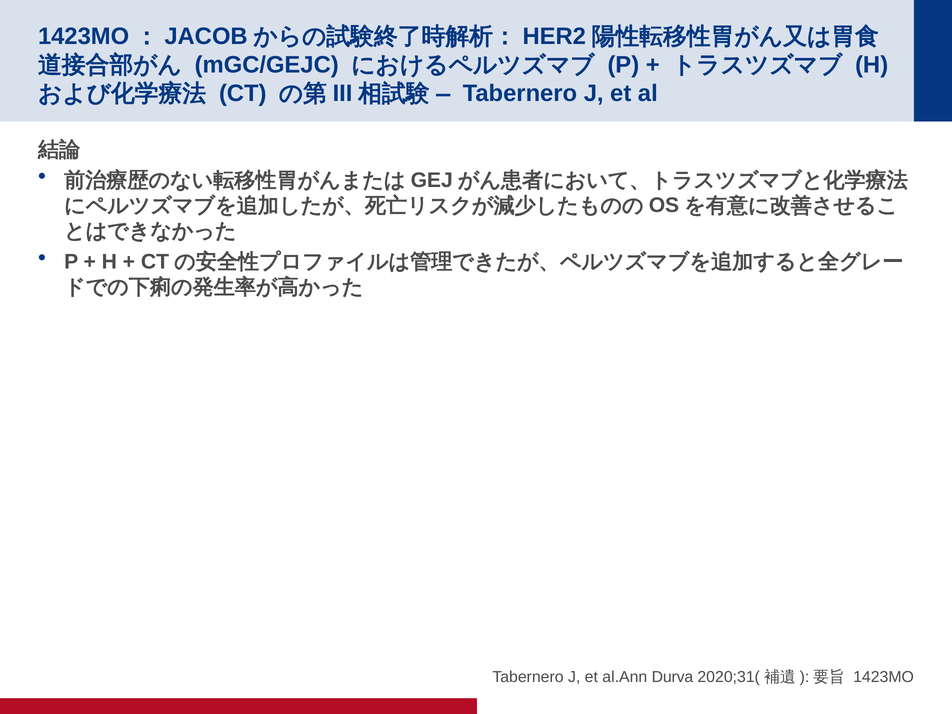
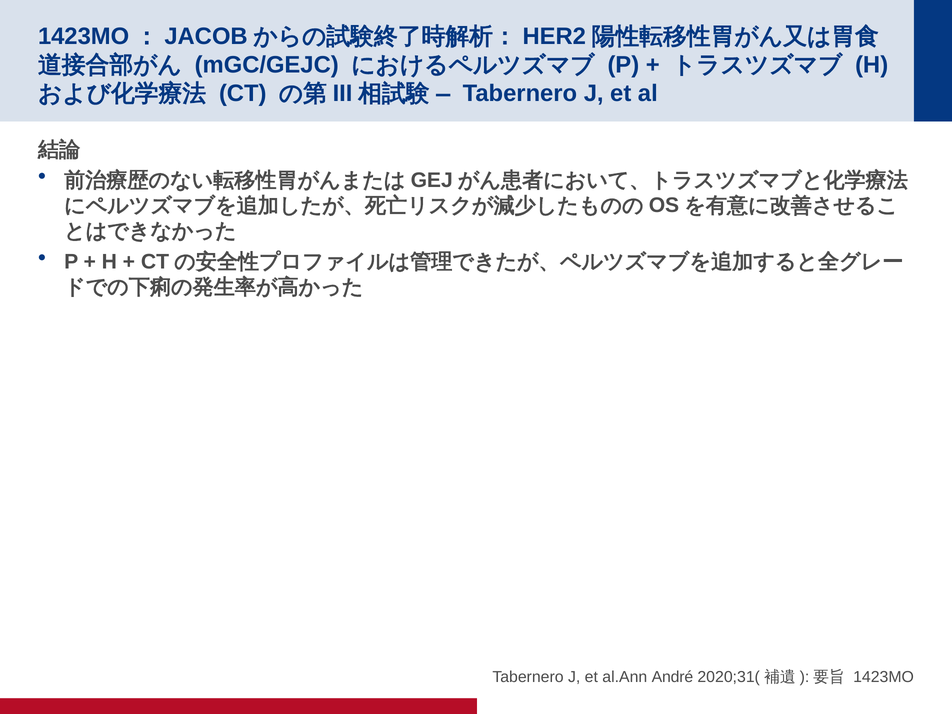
Durva: Durva -> André (672, 677)
